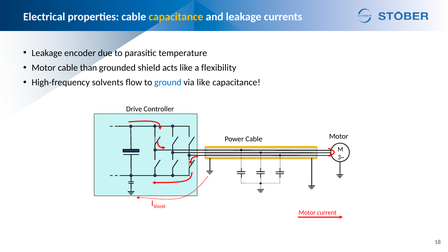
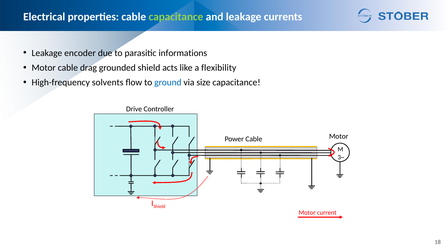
capacitance colour: yellow -> light green (176, 17)
temperature: temperature -> informations (183, 53)
than: than -> drag (88, 68)
via like: like -> size (203, 82)
